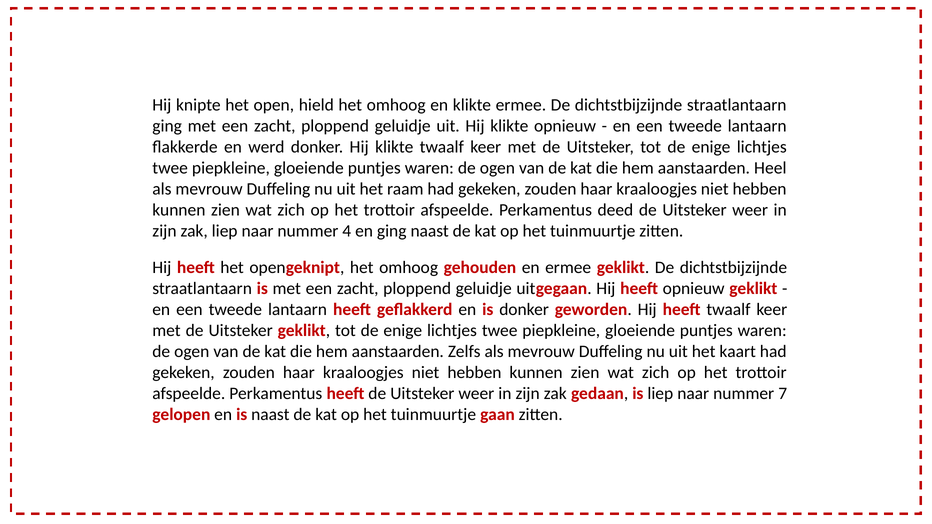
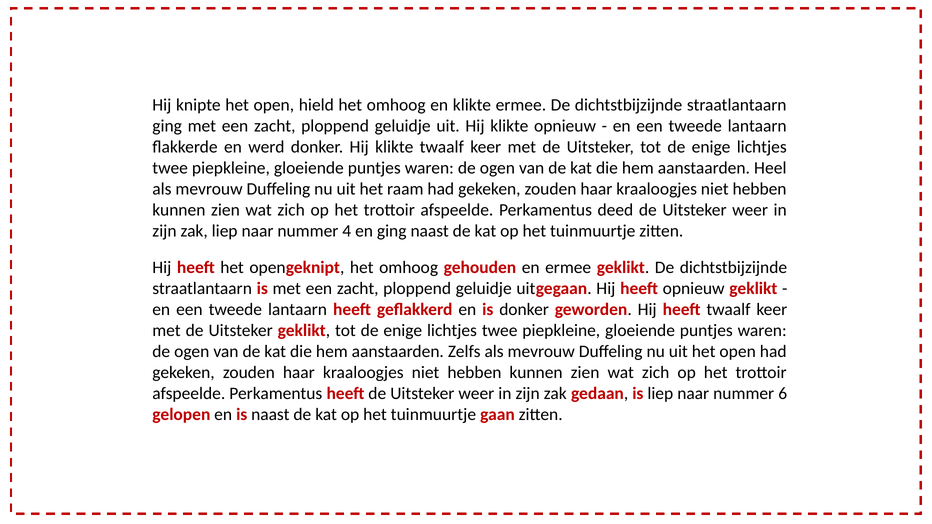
uit het kaart: kaart -> open (738, 352)
7: 7 -> 6 (783, 394)
